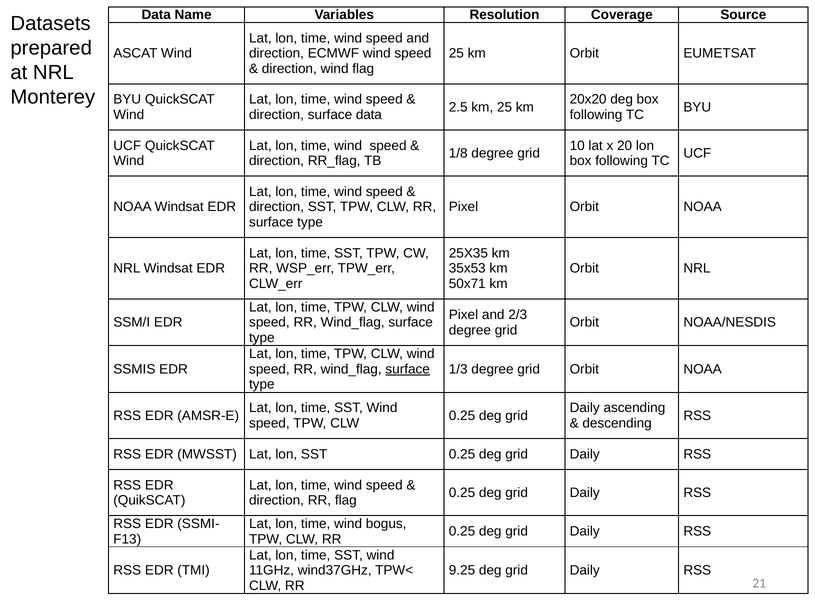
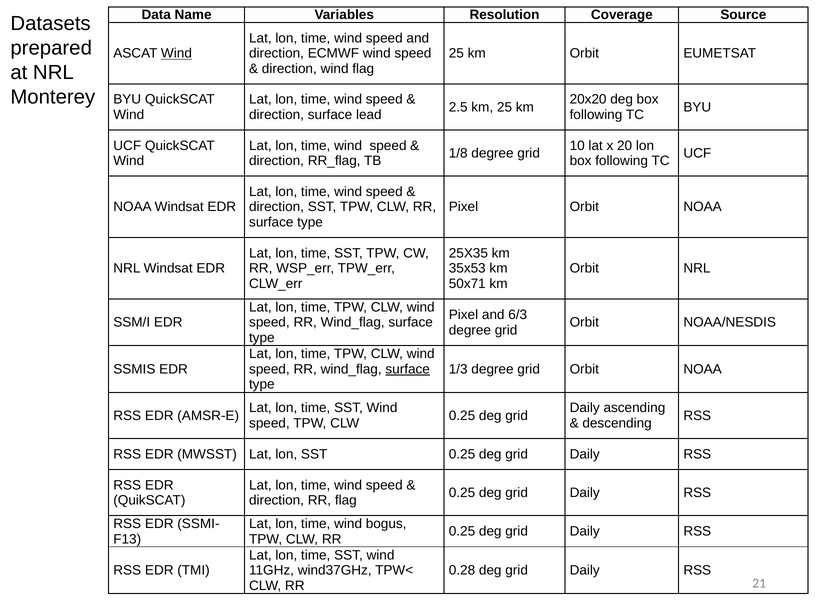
Wind underline: none -> present (176, 53)
surface data: data -> lead (369, 115)
2/3: 2/3 -> 6/3 (518, 315)
9.25: 9.25 -> 0.28 (462, 571)
